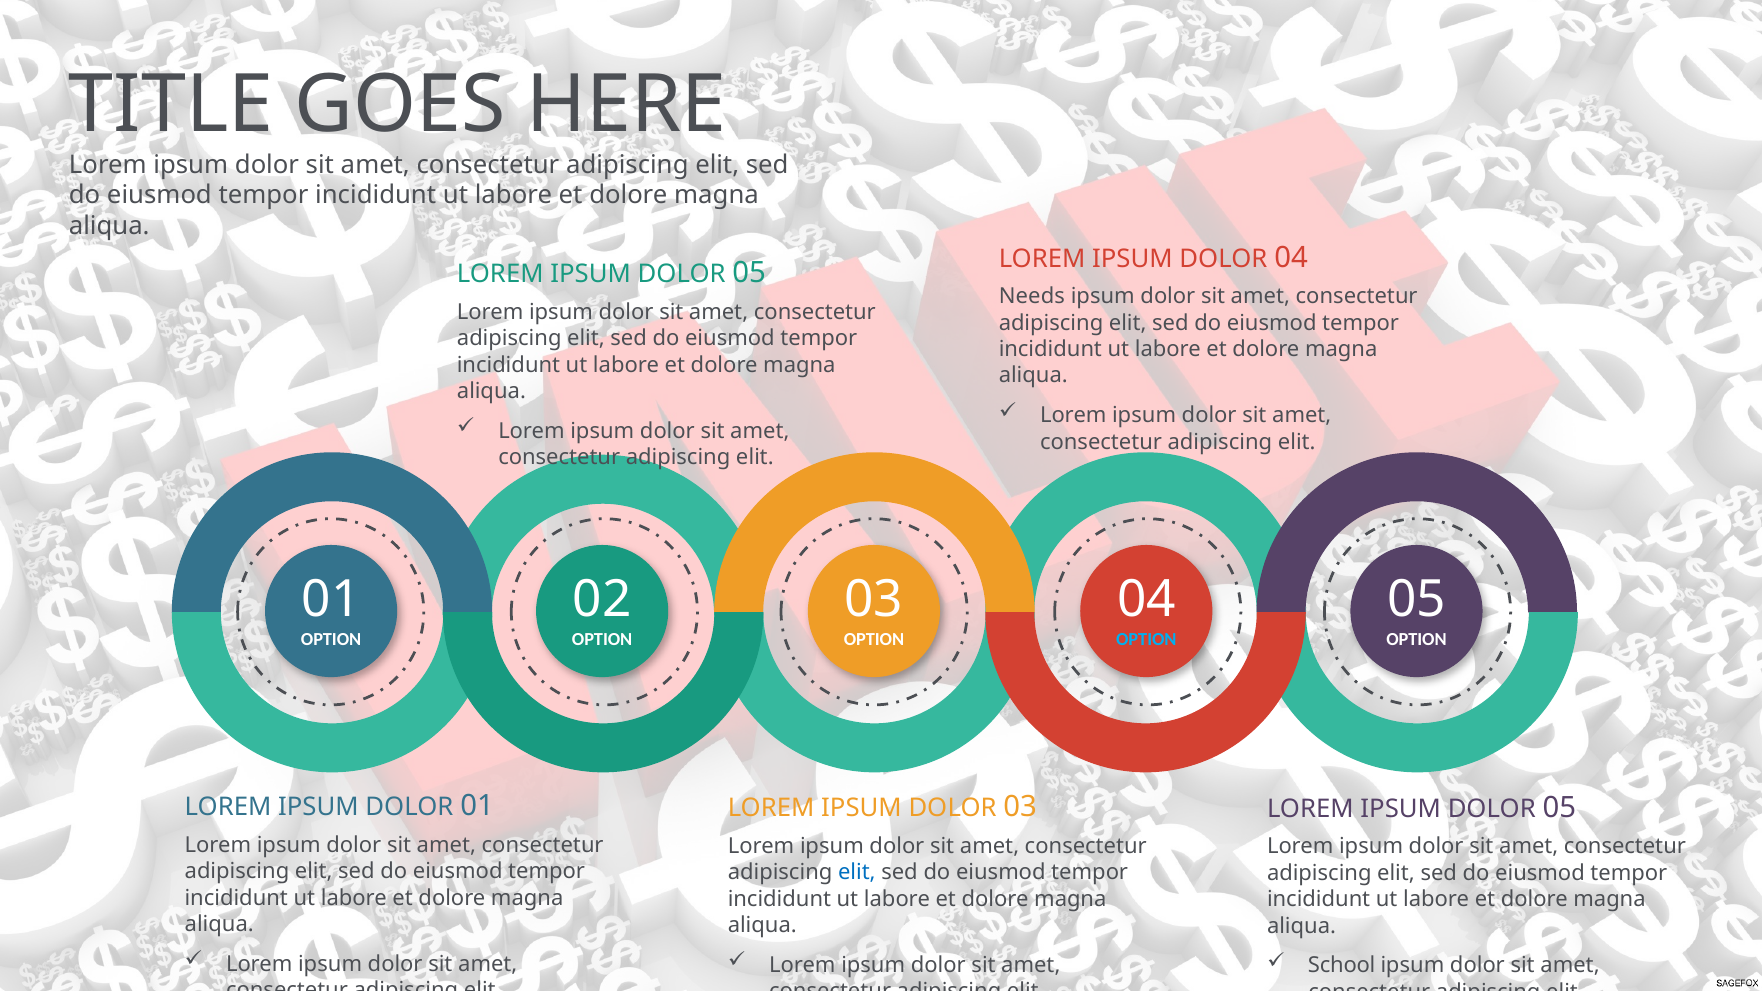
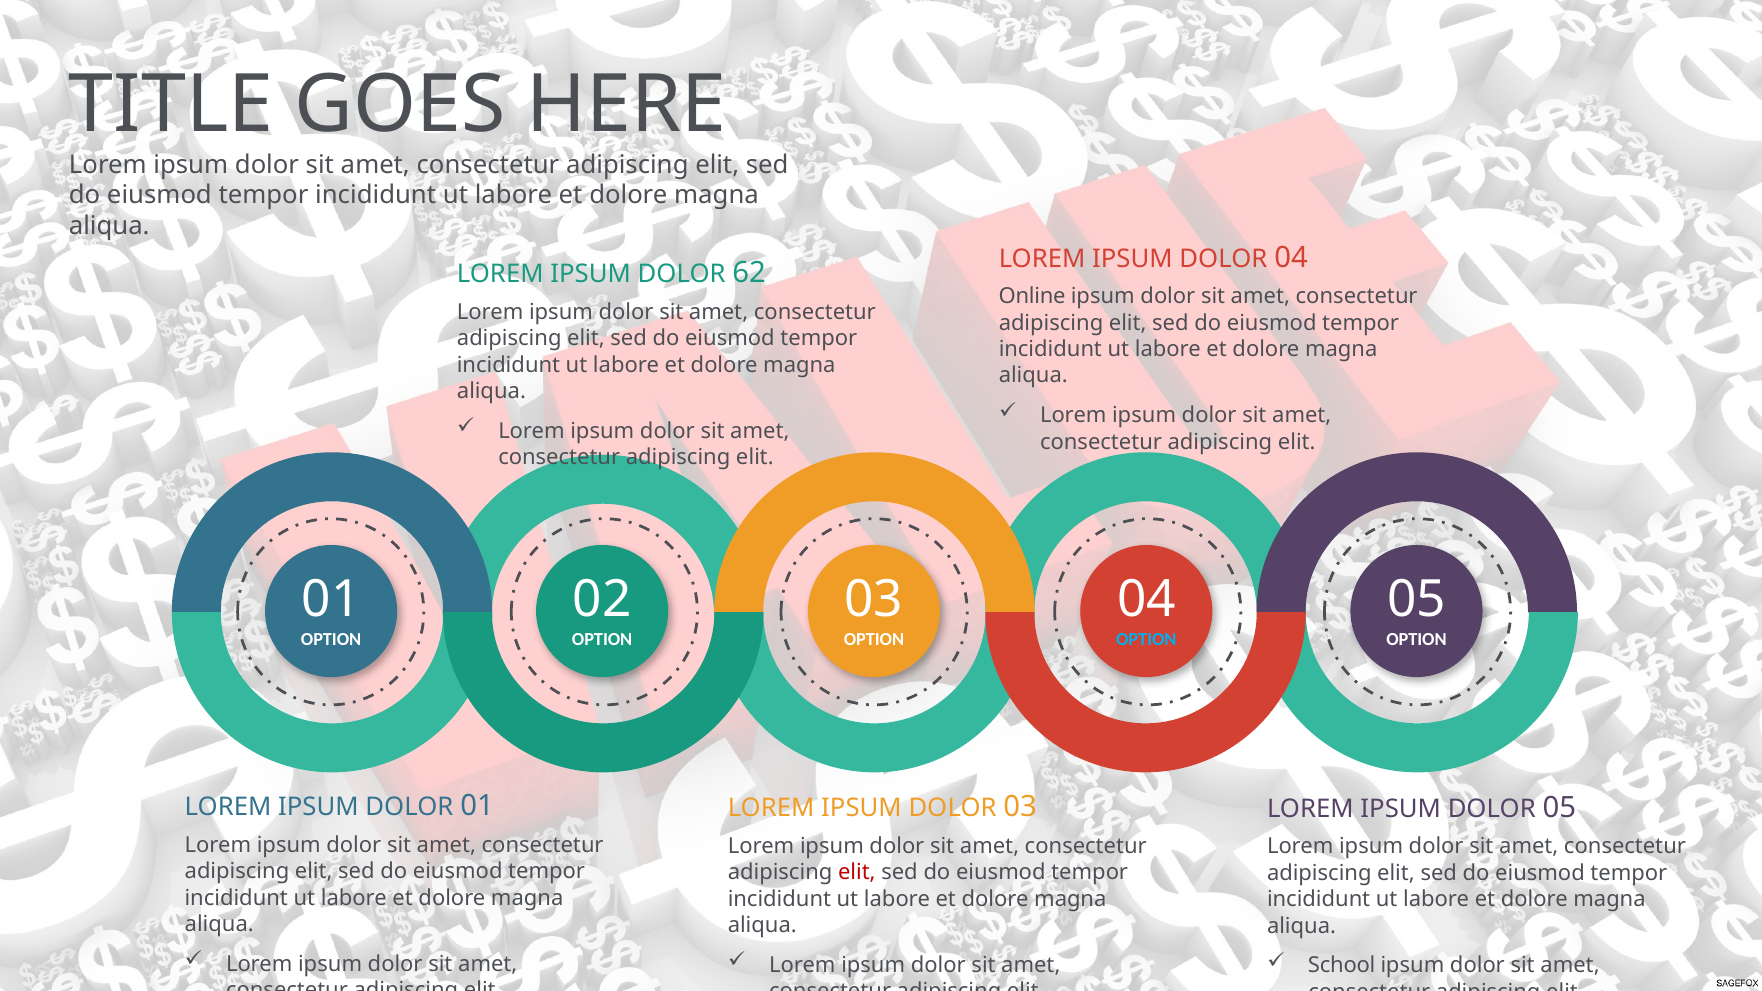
05: 05 -> 62 (749, 273)
Needs: Needs -> Online (1032, 296)
elit colour: blue -> red (857, 872)
